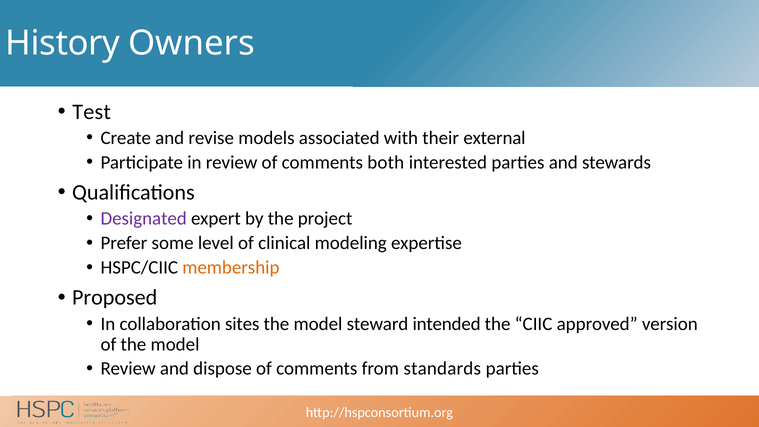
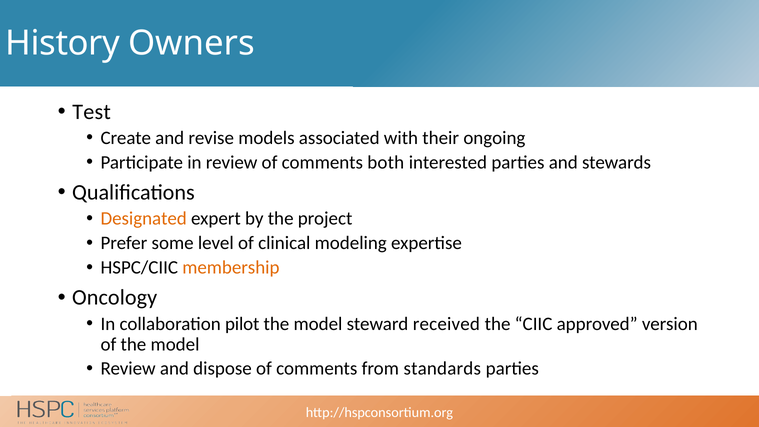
external: external -> ongoing (494, 138)
Designated colour: purple -> orange (144, 219)
Proposed: Proposed -> Oncology (115, 298)
sites: sites -> pilot (242, 324)
intended: intended -> received (446, 324)
